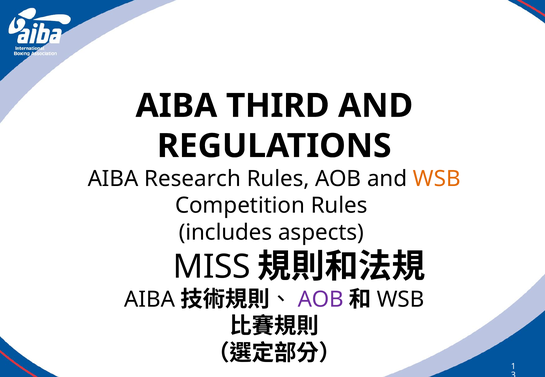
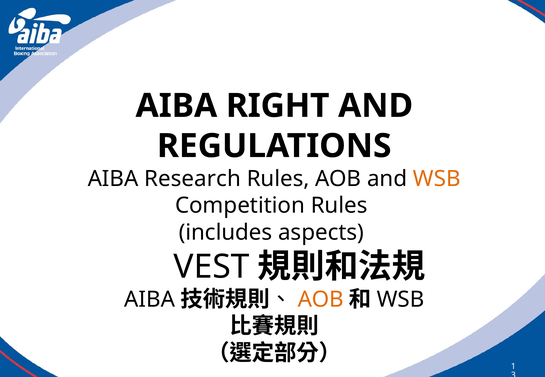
THIRD: THIRD -> RIGHT (278, 106)
MISS: MISS -> VEST (212, 267)
AOB colour: purple -> orange (321, 300)
